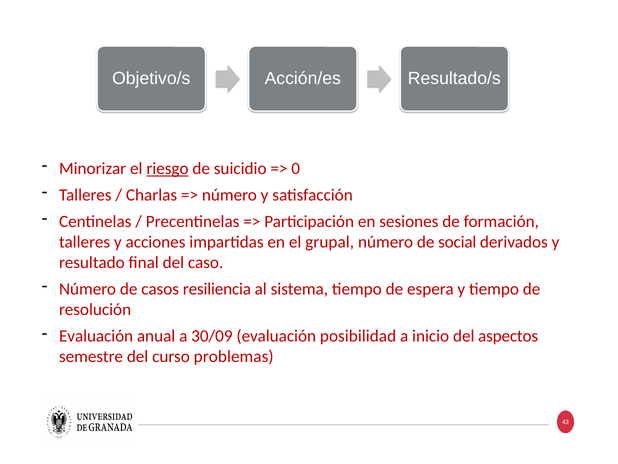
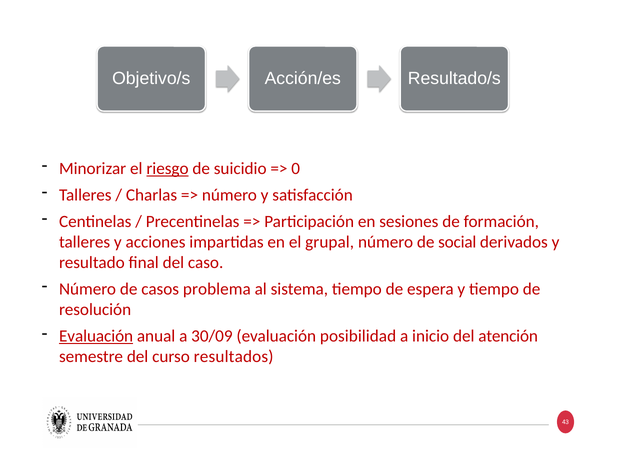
resiliencia: resiliencia -> problema (217, 289)
Evaluación underline: none -> present (96, 336)
aspectos: aspectos -> atención (508, 336)
problemas: problemas -> resultados (234, 356)
